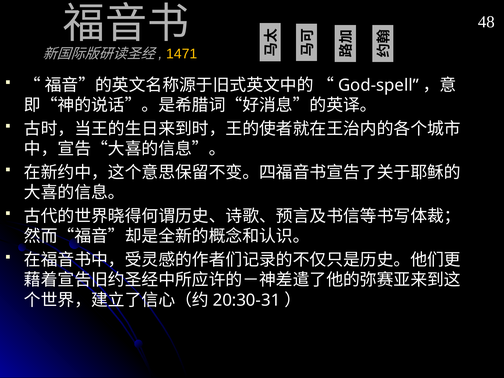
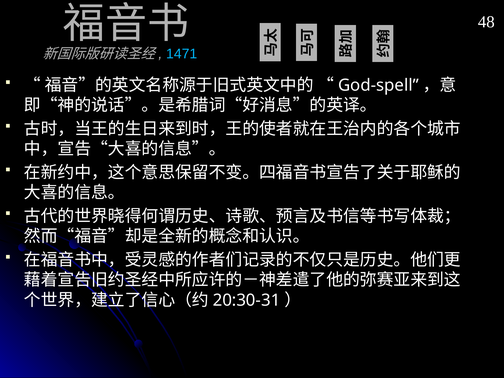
1471 colour: yellow -> light blue (182, 54)
